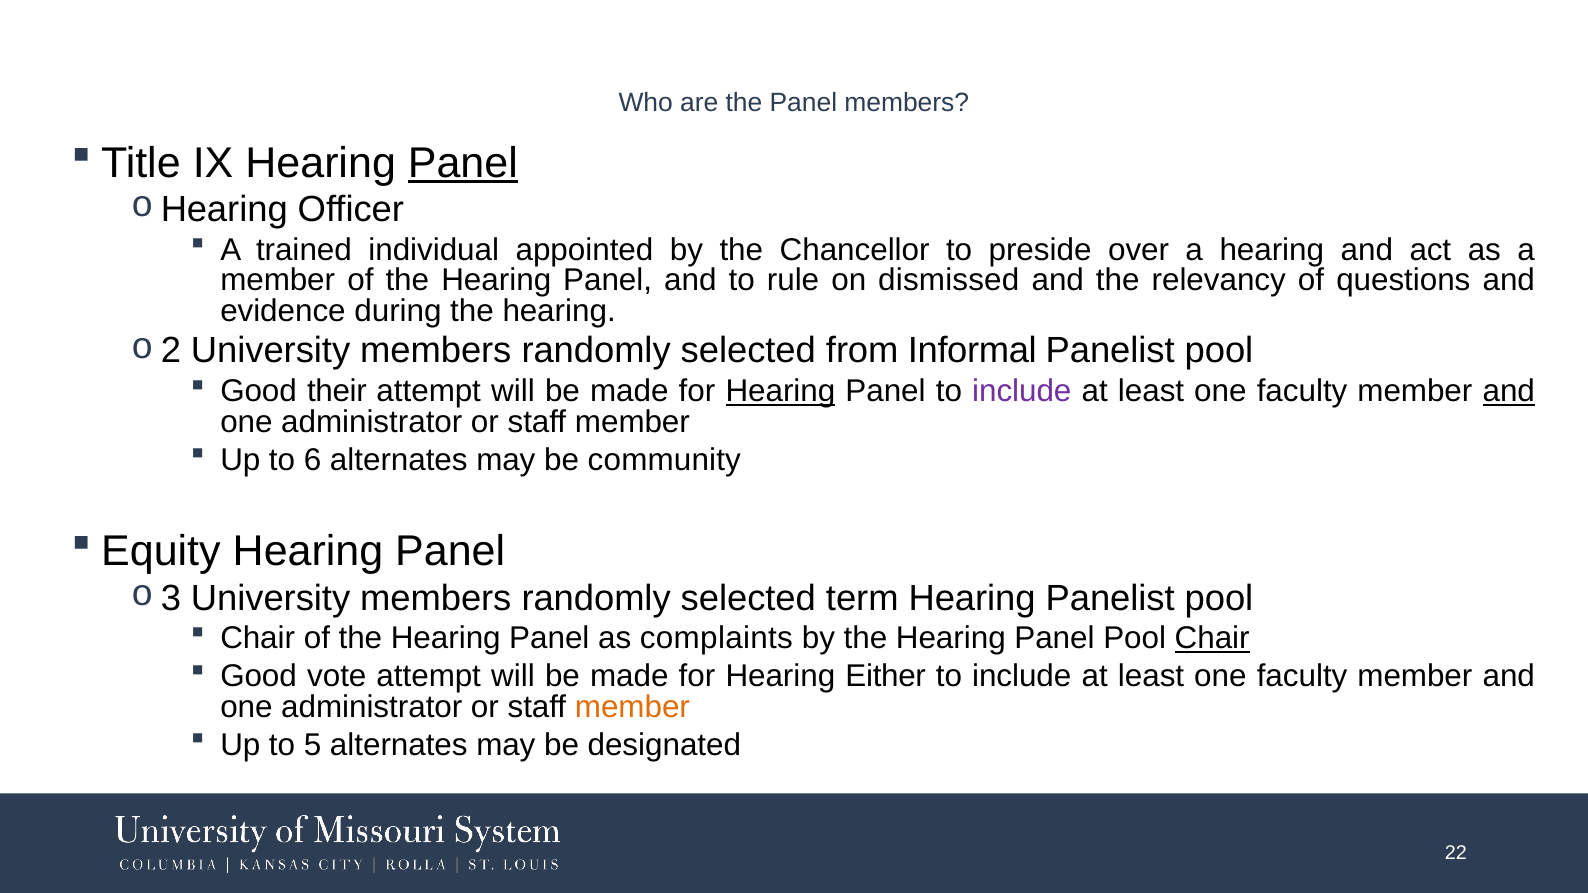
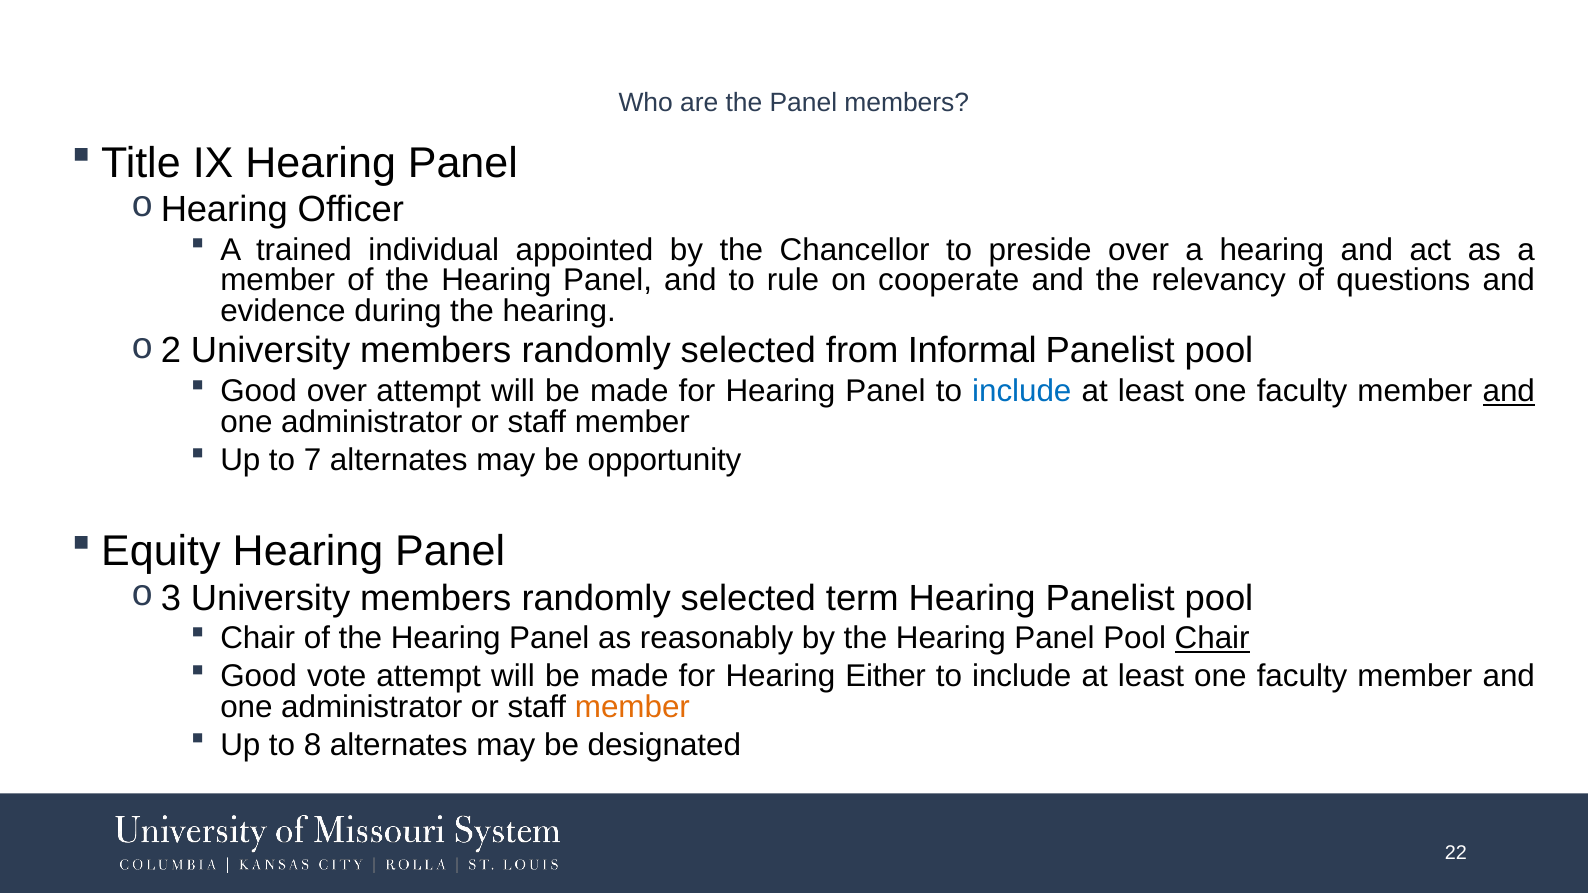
Panel underline: present -> none (463, 163)
dismissed: dismissed -> cooperate (949, 280)
Good their: their -> over (337, 392)
Hearing underline: present -> none (780, 392)
include colour: purple -> blue (1022, 392)
6: 6 -> 7 (313, 460)
community: community -> opportunity (665, 460)
complaints: complaints -> reasonably (717, 639)
5: 5 -> 8 (313, 745)
